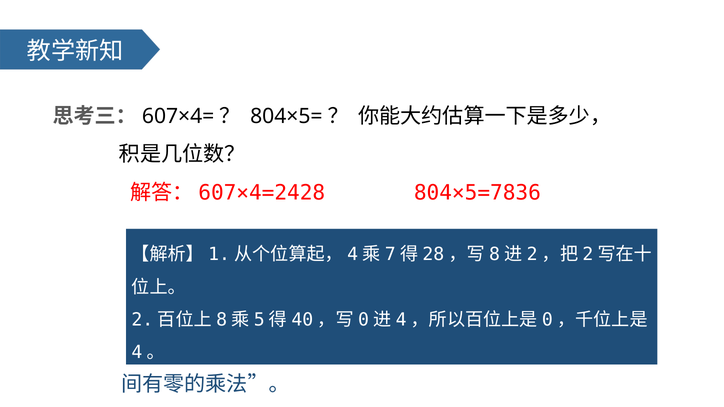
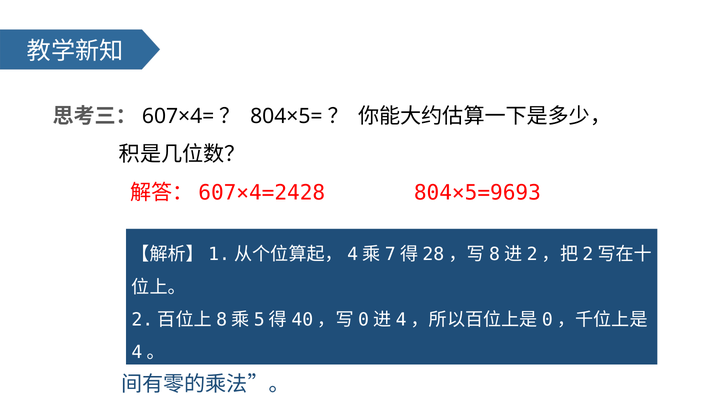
804×5=7836: 804×5=7836 -> 804×5=9693 (477, 193)
